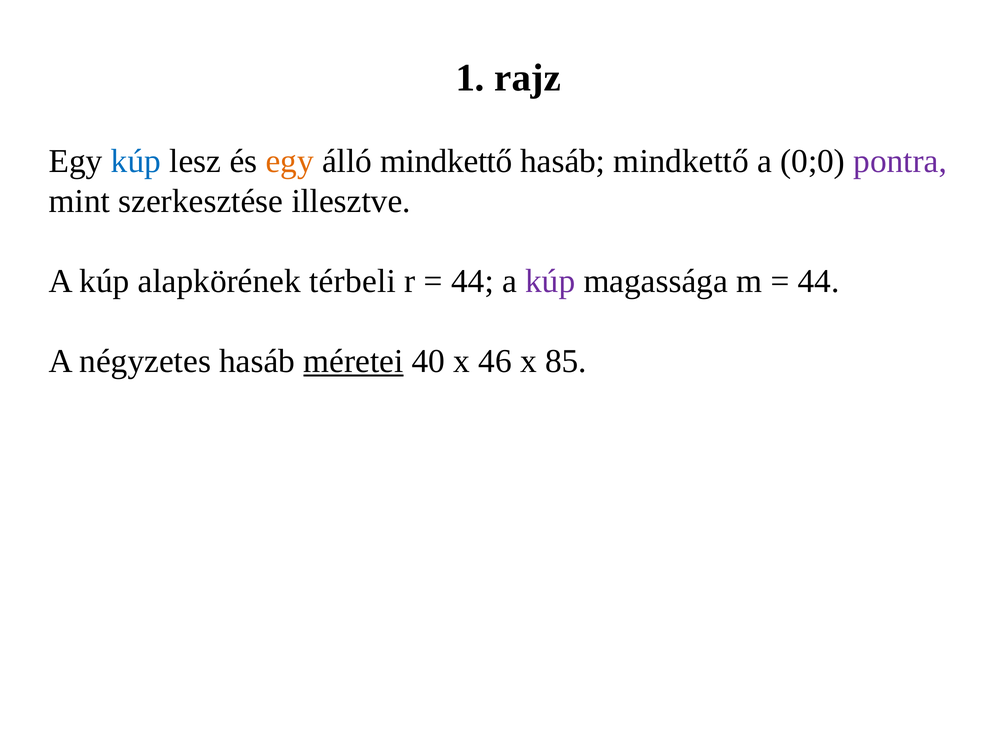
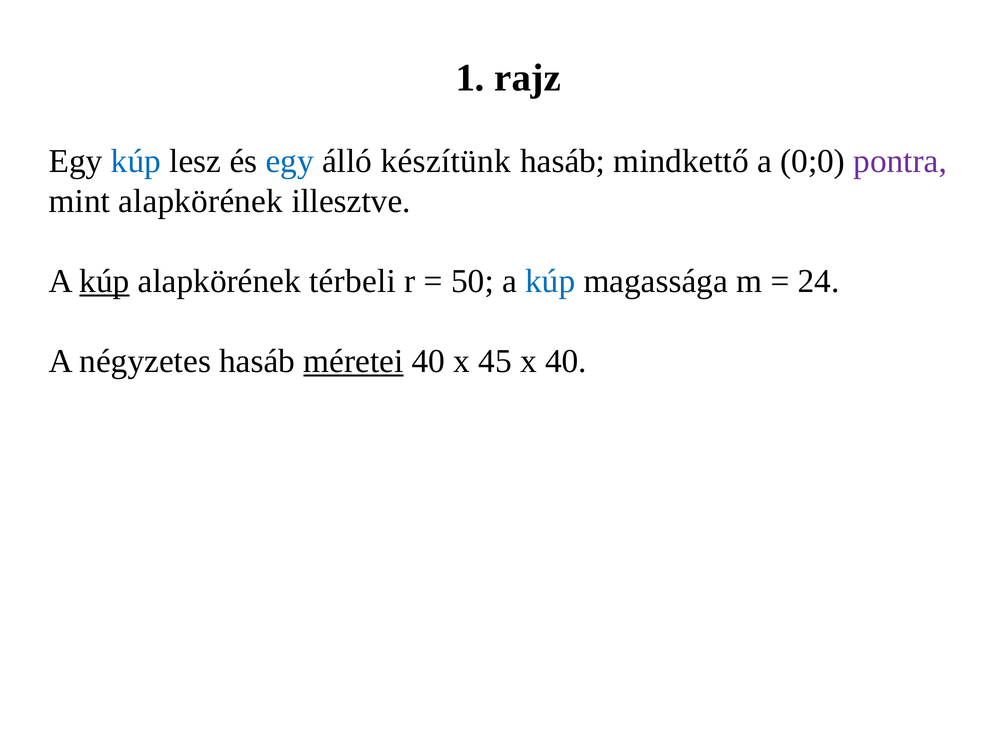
egy colour: orange -> blue (290, 161)
álló mindkettő: mindkettő -> készítünk (446, 161)
mint szerkesztése: szerkesztése -> alapkörének (201, 201)
kúp underline: none -> present (105, 281)
44: 44 -> 50 (472, 281)
kúp colour: purple -> blue (550, 281)
44: 44 -> 24 (819, 281)
46: 46 -> 45 (495, 361)
x 85: 85 -> 40 (566, 361)
